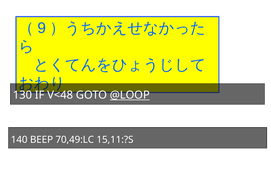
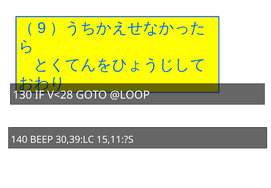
V<48: V<48 -> V<28 (60, 95)
@LOOP underline: present -> none (130, 95)
70,49:LC: 70,49:LC -> 30,39:LC (75, 139)
